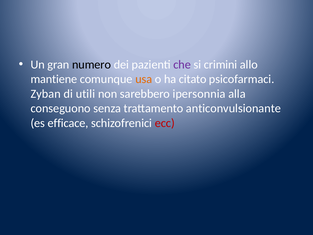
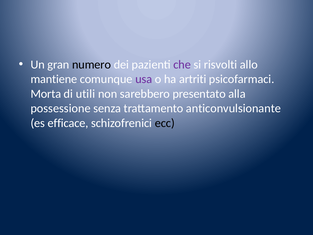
crimini: crimini -> risvolti (221, 64)
usa colour: orange -> purple (144, 79)
citato: citato -> artriti (193, 79)
Zyban: Zyban -> Morta (46, 94)
ipersonnia: ipersonnia -> presentato (199, 94)
conseguono: conseguono -> possessione (61, 108)
ecc colour: red -> black (165, 123)
